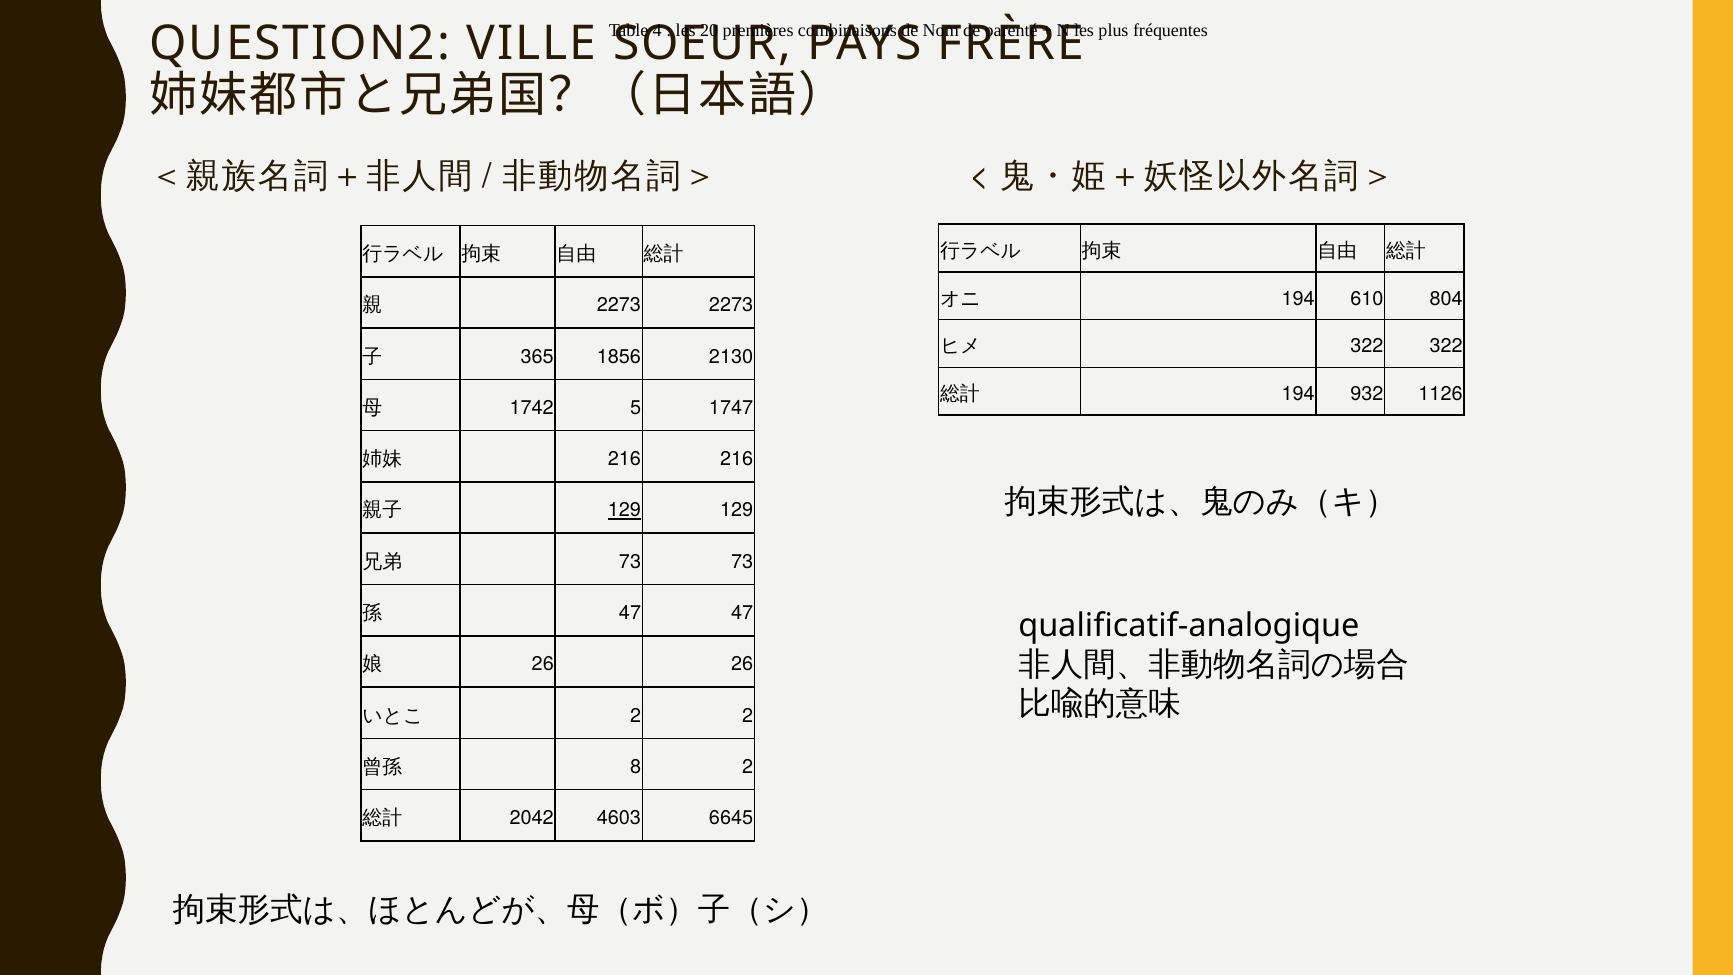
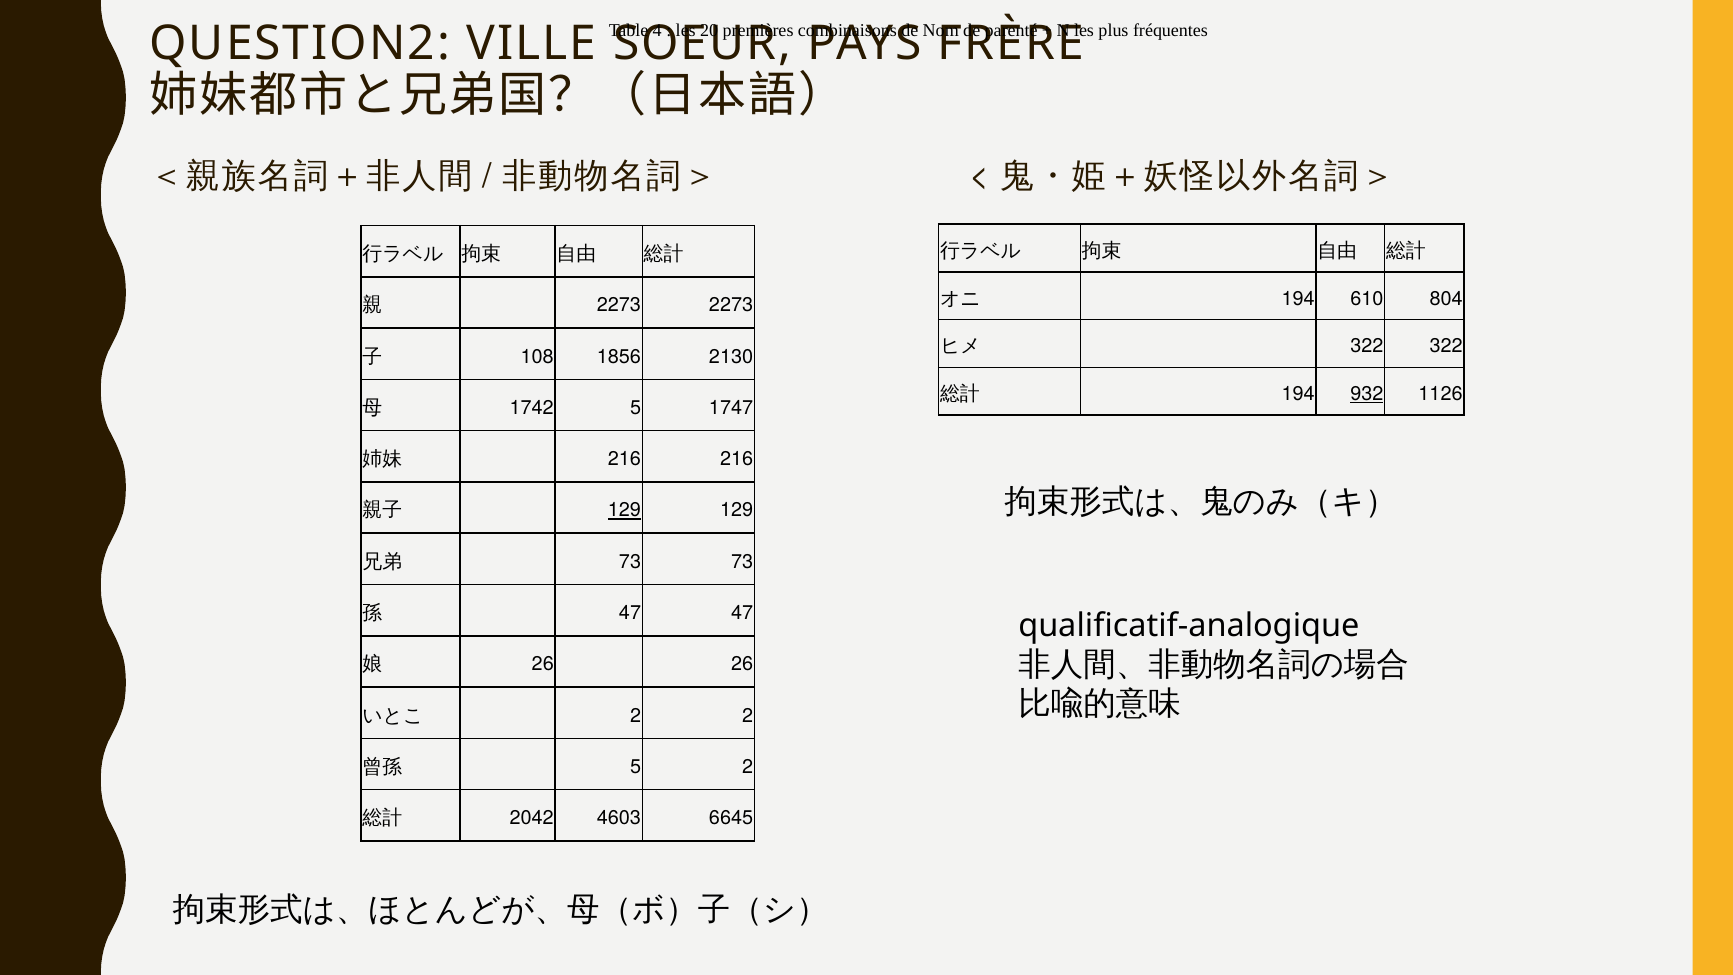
365: 365 -> 108 (537, 356)
932 underline: none -> present (1367, 394)
8: 8 -> 5 (636, 767)
